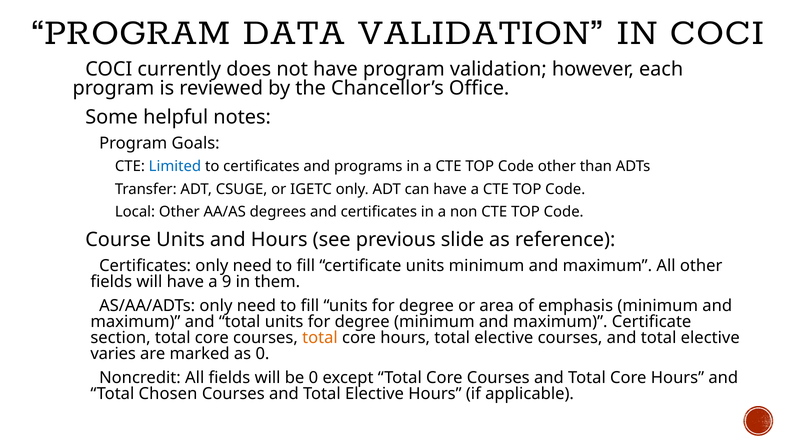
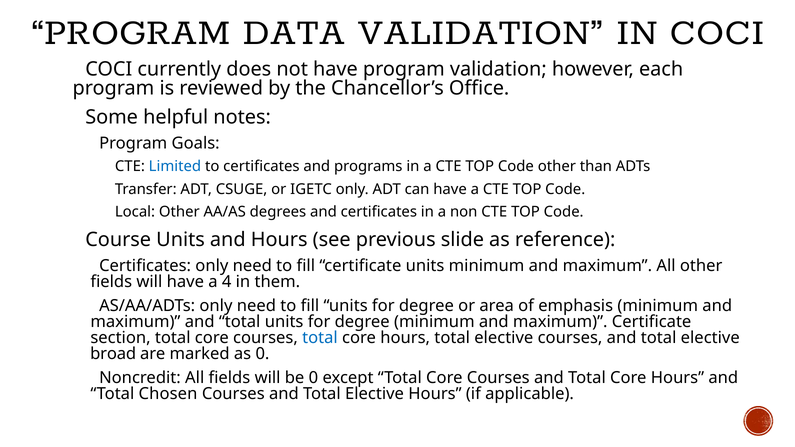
9: 9 -> 4 (227, 282)
total colour: orange -> blue (320, 338)
varies: varies -> broad (113, 354)
